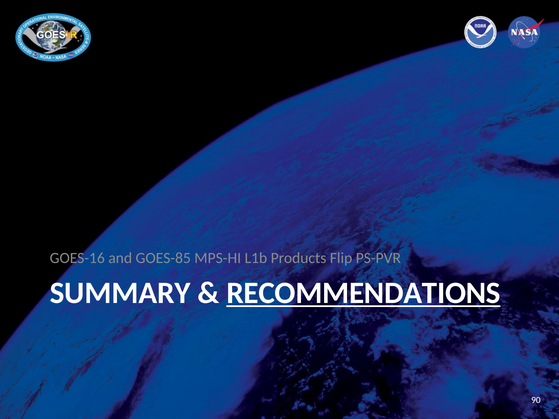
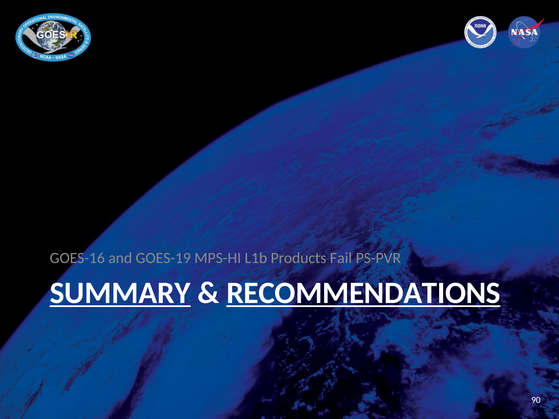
GOES-85: GOES-85 -> GOES-19 (163, 258)
Flip: Flip -> Fail (341, 258)
SUMMARY underline: none -> present (120, 293)
